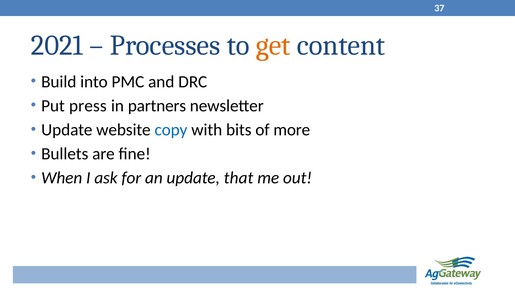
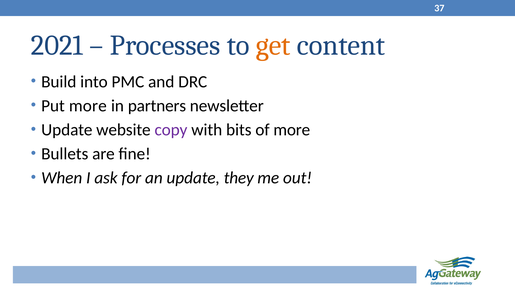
Put press: press -> more (88, 106)
copy colour: blue -> purple (171, 130)
that: that -> they (239, 178)
